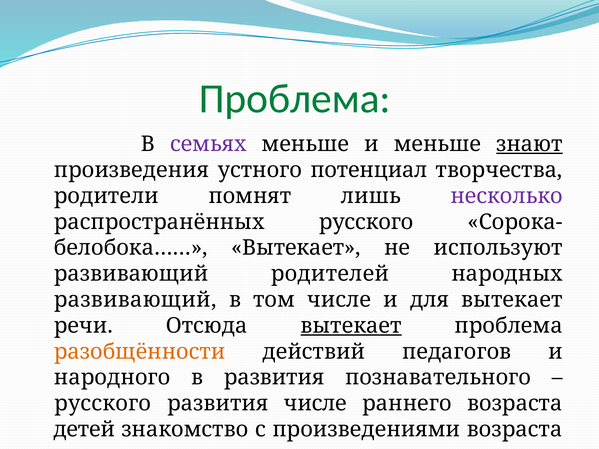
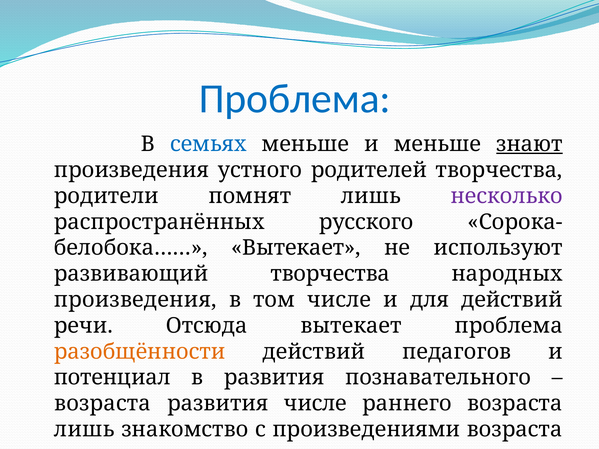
Проблема colour: green -> blue (295, 99)
семьях colour: purple -> blue (208, 144)
потенциал: потенциал -> родителей (369, 170)
развивающий родителей: родителей -> творчества (330, 274)
развивающий: развивающий -> произведения (135, 300)
для вытекает: вытекает -> действий (512, 300)
вытекает underline: present -> none (351, 326)
народного: народного -> потенциал (112, 378)
русского: русского -> возраста (103, 404)
детей: детей -> лишь (84, 430)
